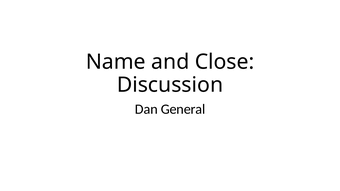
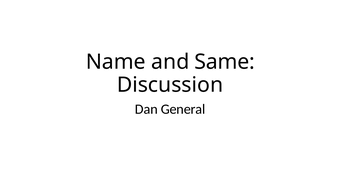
Close: Close -> Same (225, 62)
